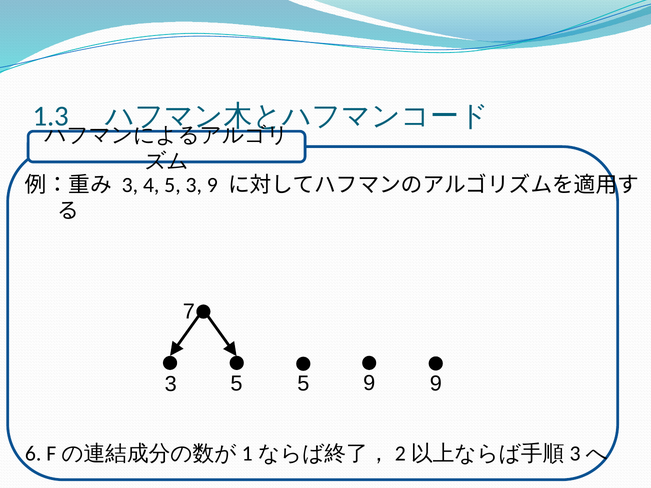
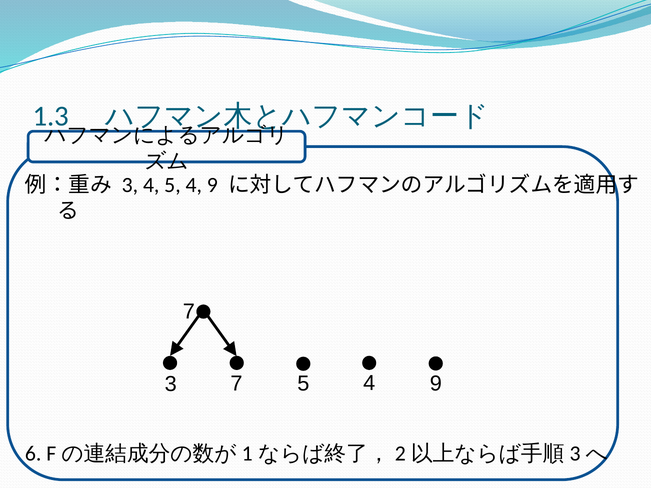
4 5 3: 3 -> 4 (194, 185)
3 5: 5 -> 7 (236, 384)
9: 9 -> 4 (369, 383)
